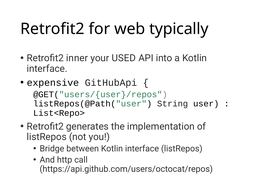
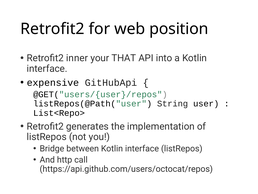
typically: typically -> position (179, 29)
USED: USED -> THAT (124, 58)
